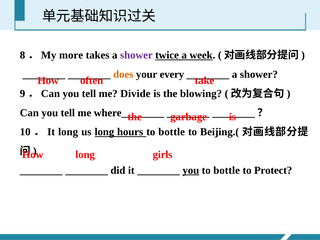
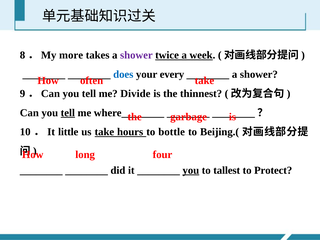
does colour: orange -> blue (123, 74)
blowing: blowing -> thinnest (201, 94)
tell underline: none -> present (68, 113)
It long: long -> little (68, 132)
us long: long -> take (104, 132)
girls: girls -> four (162, 155)
bottle: bottle -> tallest (227, 170)
